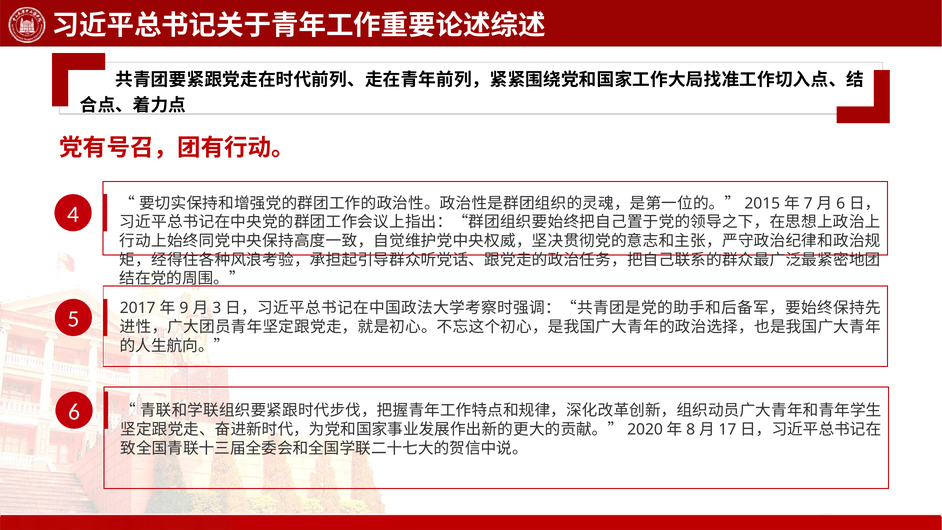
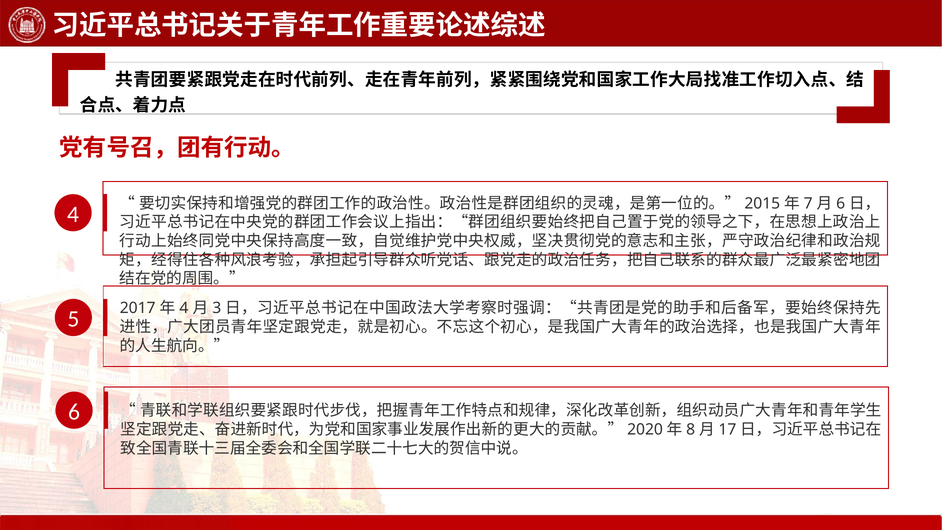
9: 9 -> 4 (184, 308)
